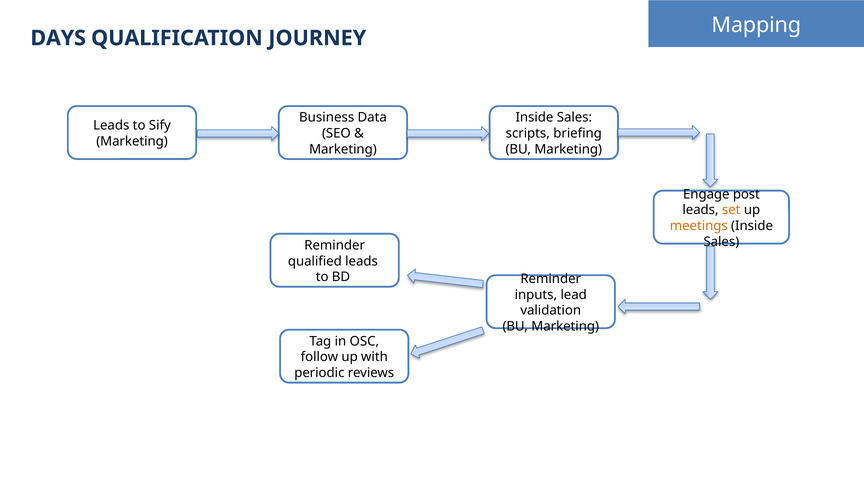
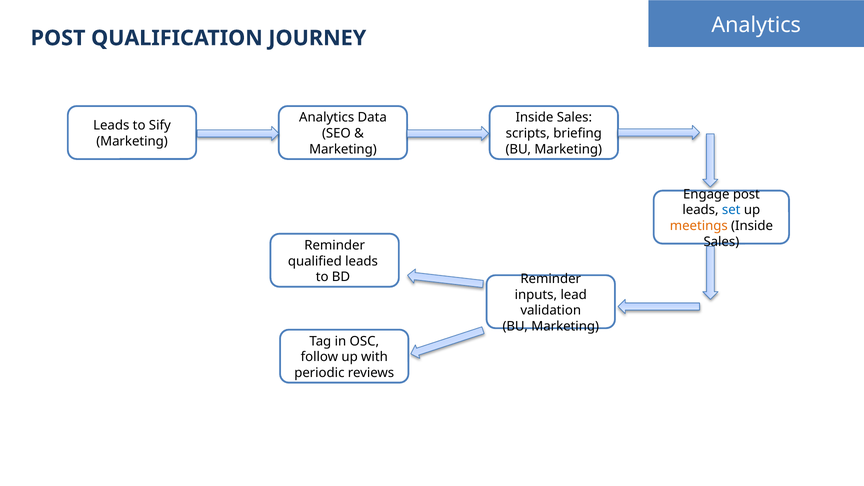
Mapping: Mapping -> Analytics (756, 25)
DAYS: DAYS -> POST (58, 38)
Business: Business -> Analytics (327, 118)
set colour: orange -> blue (731, 210)
